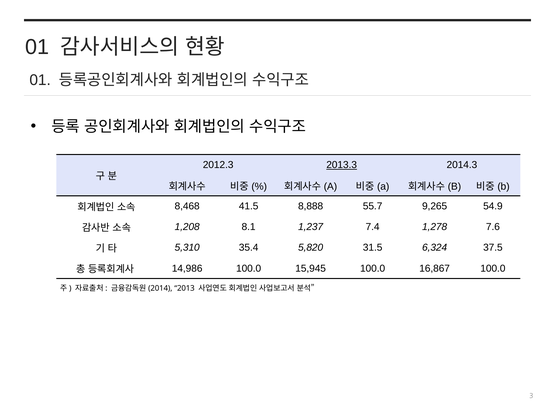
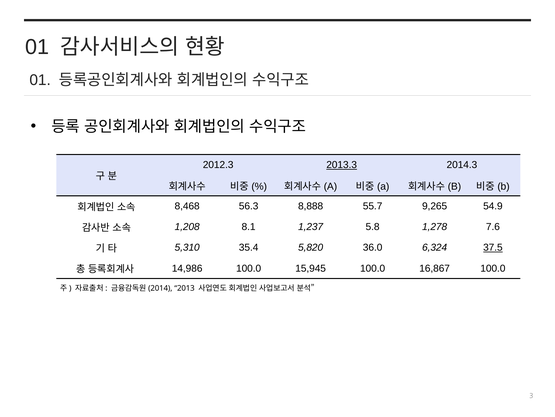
41.5: 41.5 -> 56.3 (249, 206)
7.4: 7.4 -> 5.8 (373, 227)
31.5: 31.5 -> 36.0 (373, 247)
37.5 underline: none -> present (493, 247)
